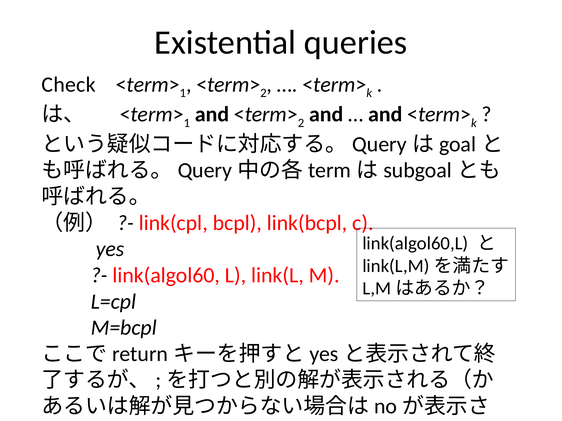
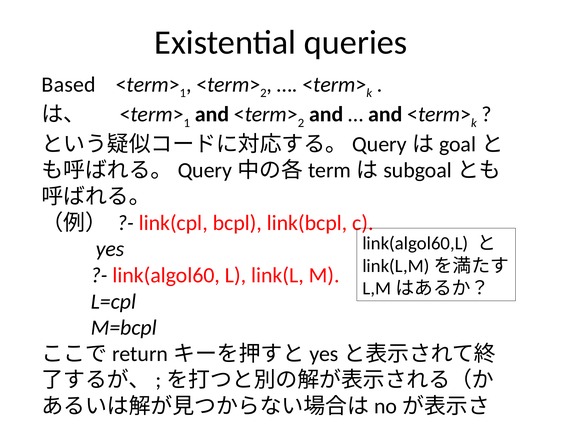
Check: Check -> Based (69, 85)
